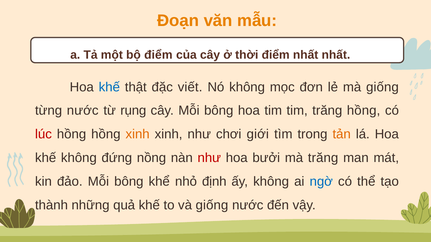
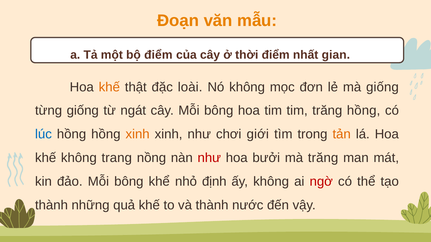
nhất nhất: nhất -> gian (336, 55)
khế colour: blue -> orange (109, 87)
viết: viết -> loài (190, 87)
từng nước: nước -> giống (83, 111)
rụng: rụng -> ngát (133, 111)
lúc colour: red -> blue (43, 135)
đứng: đứng -> trang (117, 158)
ngờ colour: blue -> red (321, 182)
và giống: giống -> thành (212, 206)
